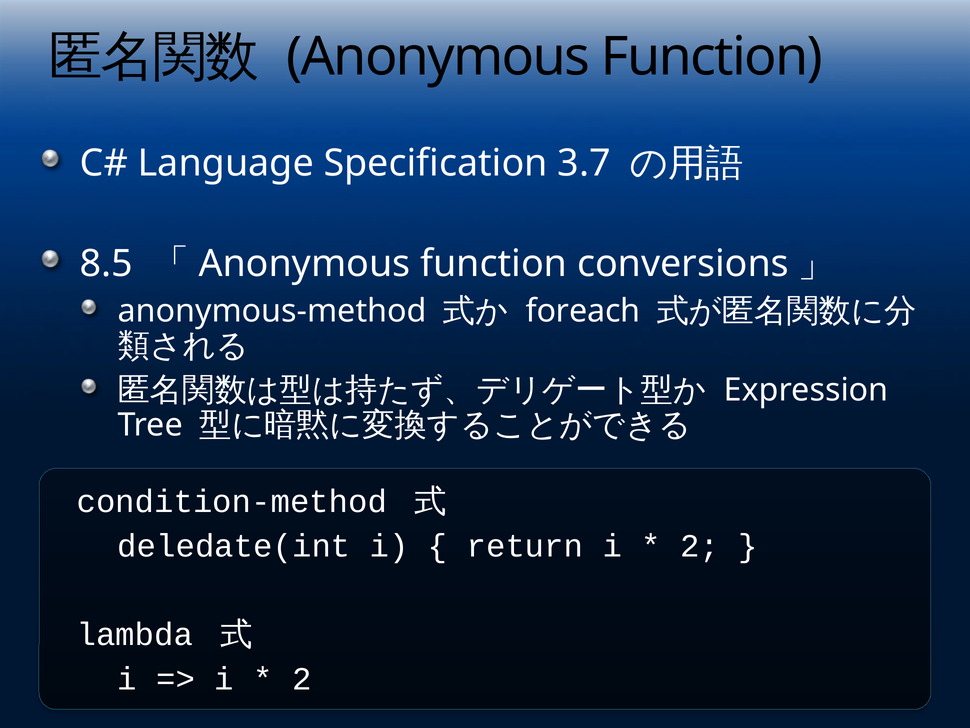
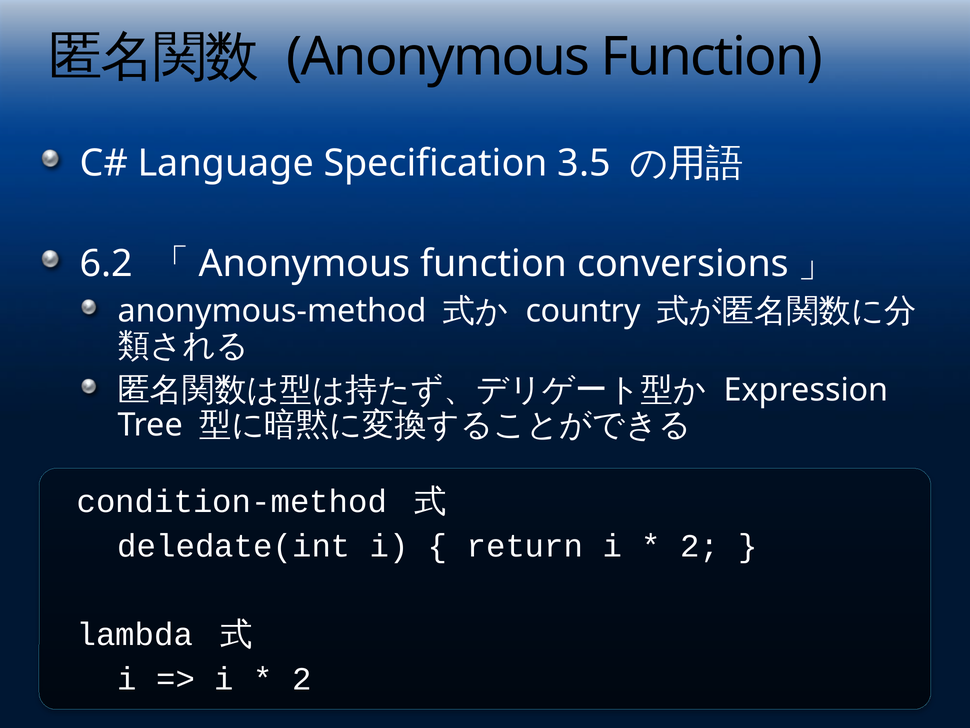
3.7: 3.7 -> 3.5 (584, 163)
8.5: 8.5 -> 6.2 (106, 264)
foreach: foreach -> country (583, 311)
